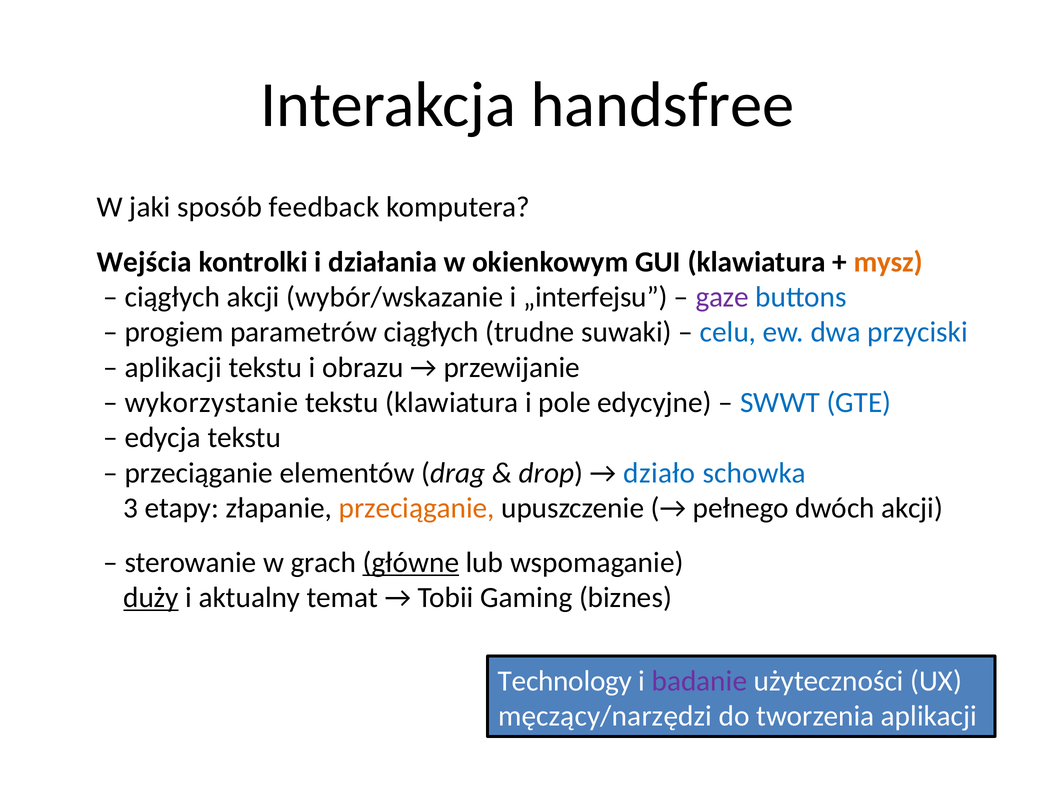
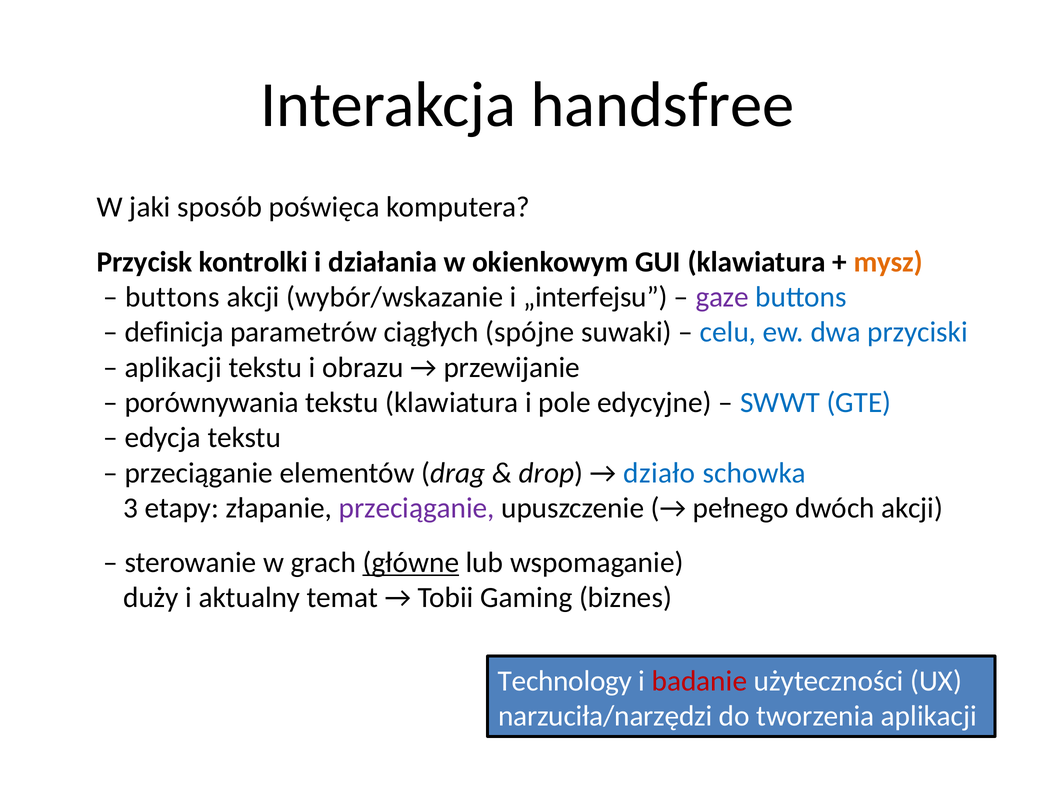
feedback: feedback -> poświęca (324, 207)
Wejścia: Wejścia -> Przycisk (145, 262)
ciągłych: ciągłych -> buttons (172, 297)
progiem: progiem -> definicja (174, 332)
trudne: trudne -> spójne (530, 332)
wykorzystanie: wykorzystanie -> porównywania (212, 403)
przeciąganie colour: orange -> purple (417, 508)
duży underline: present -> none (151, 598)
badanie colour: purple -> red (699, 681)
męczący/narzędzi: męczący/narzędzi -> narzuciła/narzędzi (605, 716)
